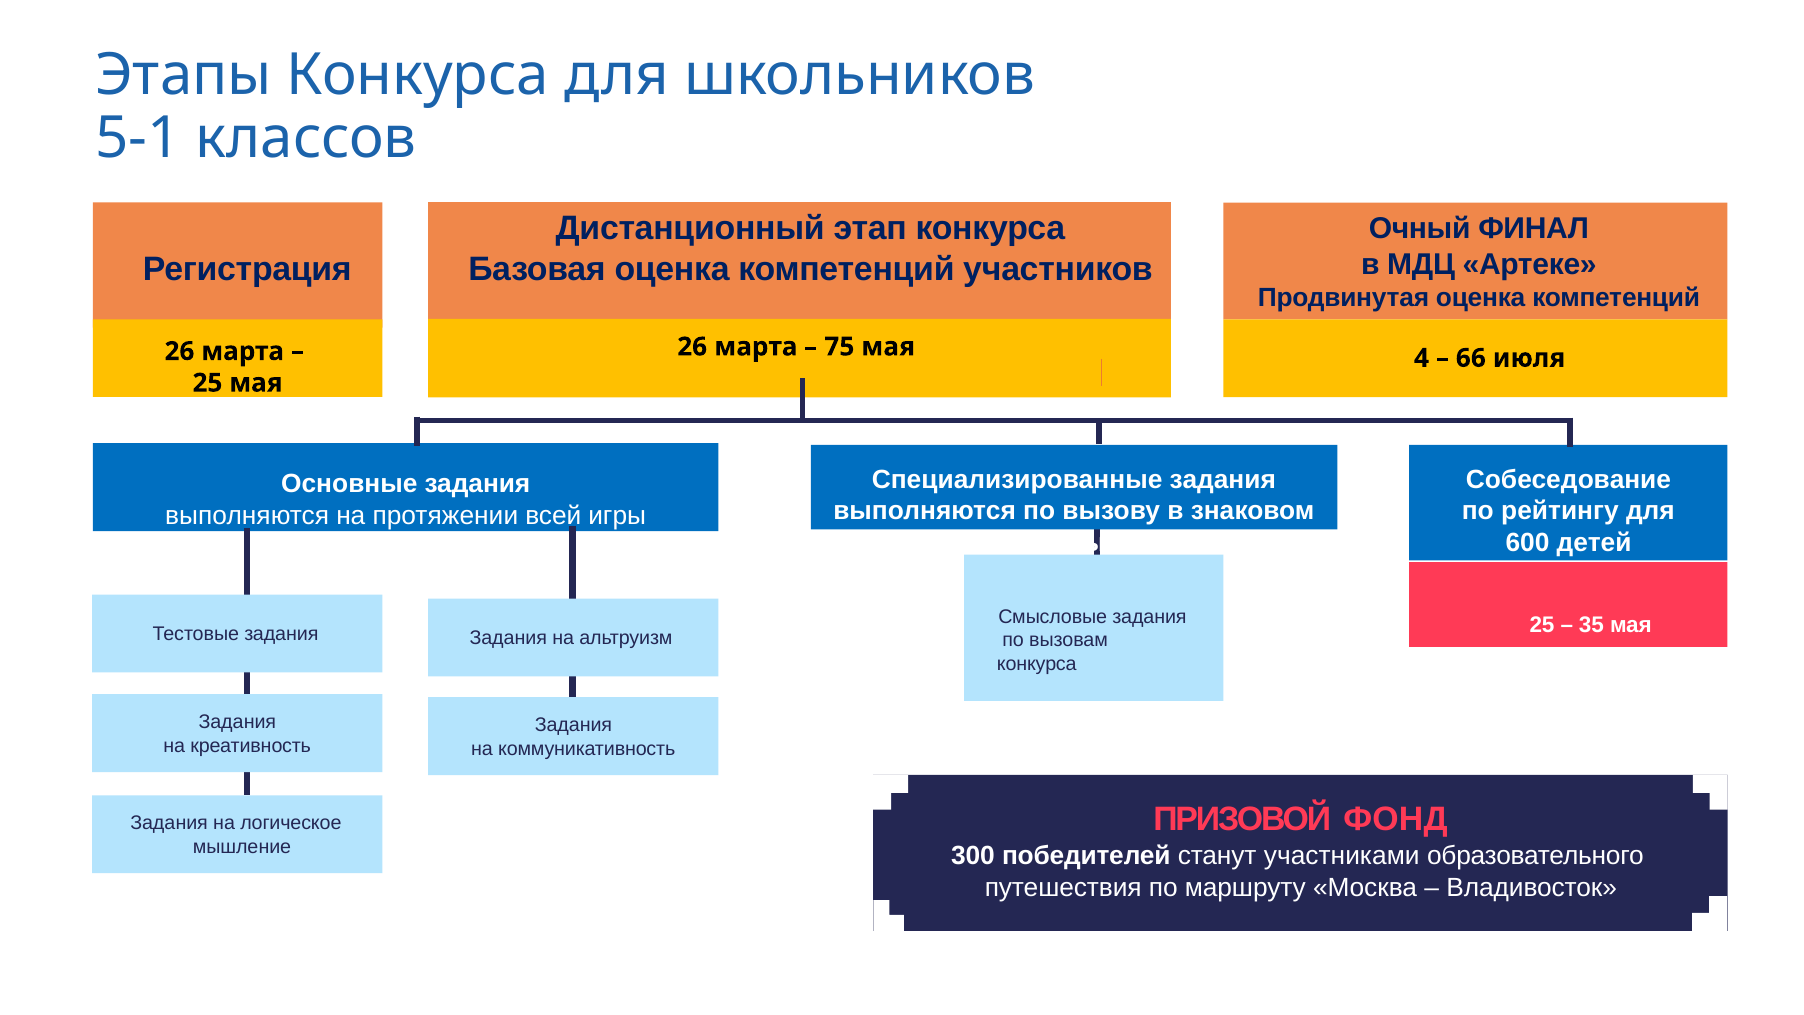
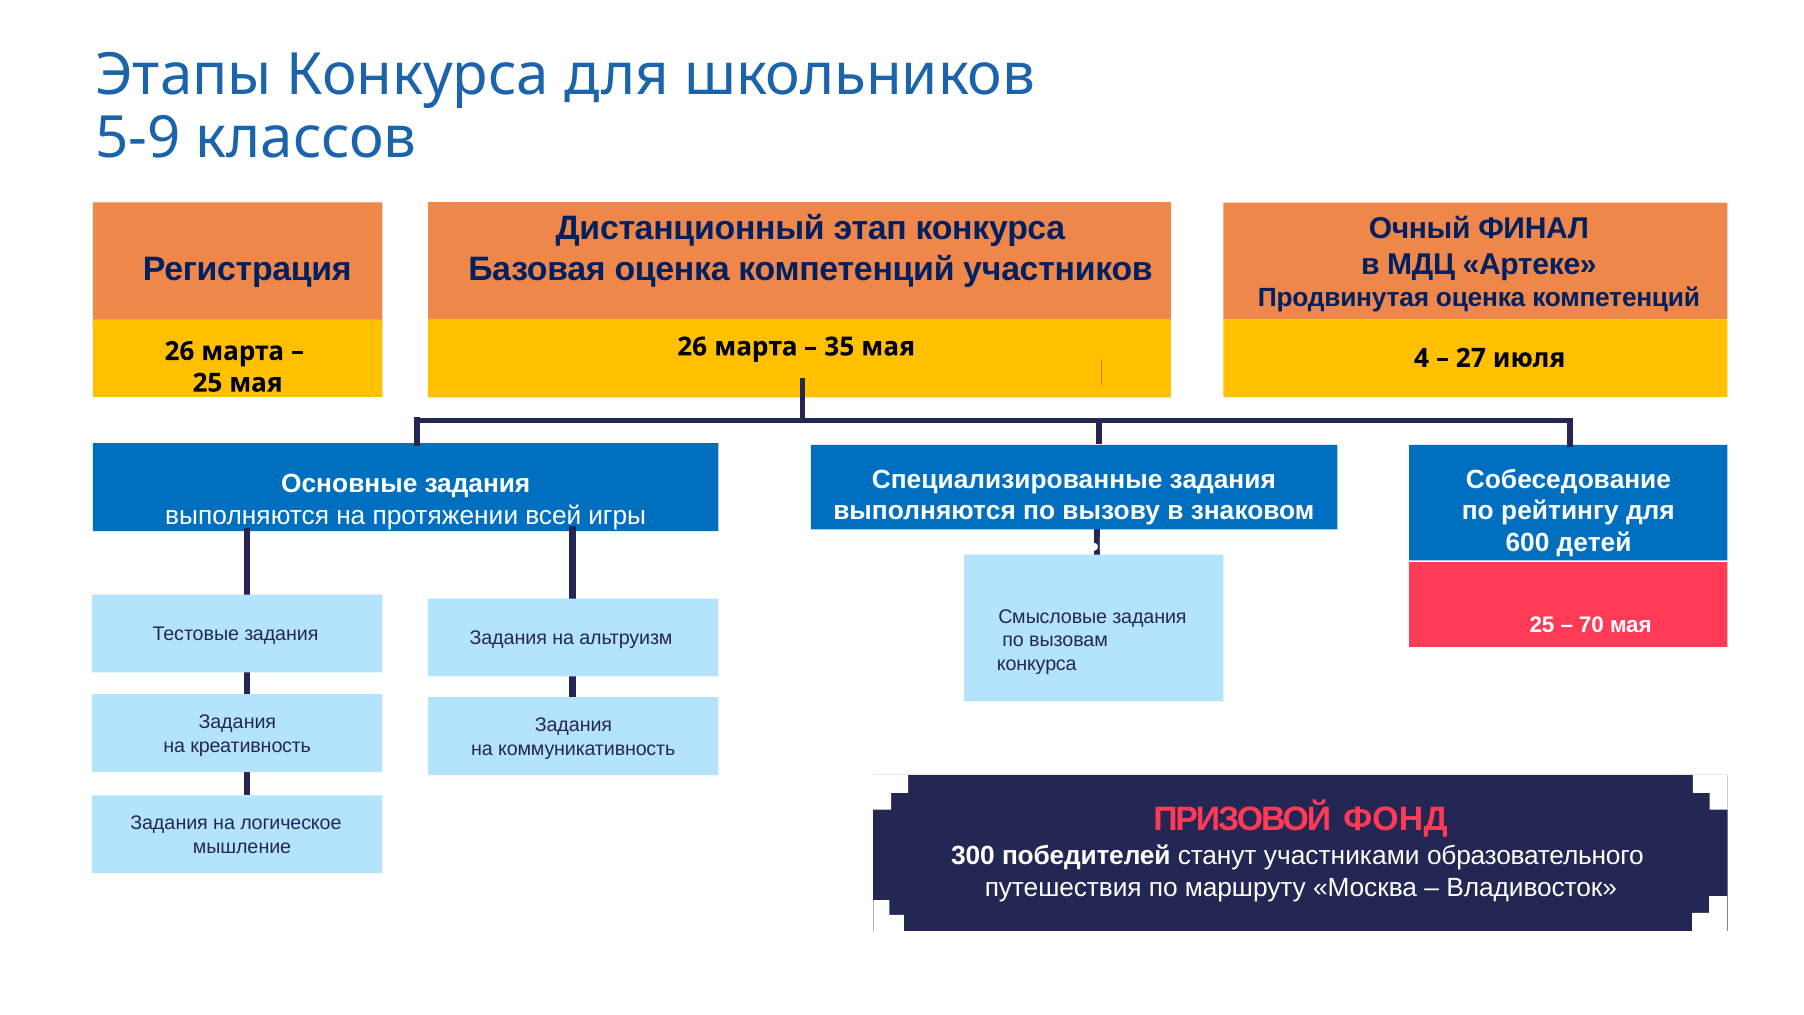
5-1: 5-1 -> 5-9 (138, 138)
75: 75 -> 35 (839, 347)
66: 66 -> 27 (1471, 358)
35: 35 -> 70 (1591, 625)
